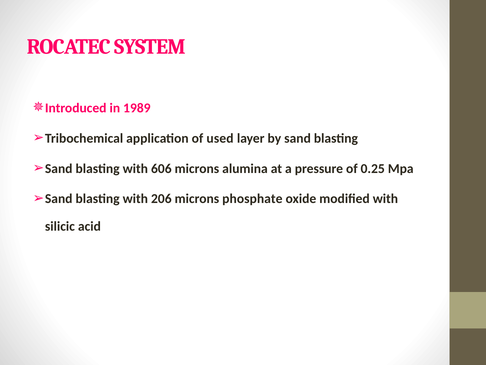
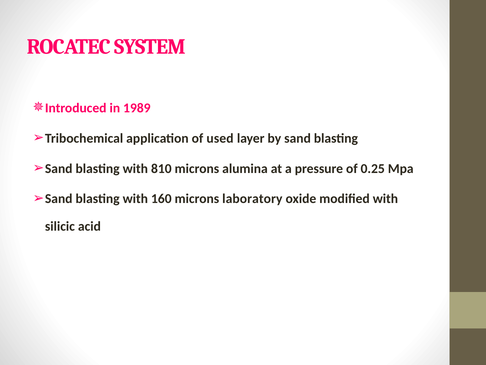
606: 606 -> 810 (161, 168)
206: 206 -> 160 (161, 199)
phosphate: phosphate -> laboratory (252, 199)
